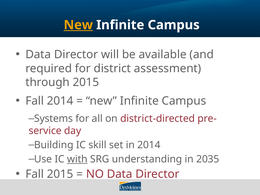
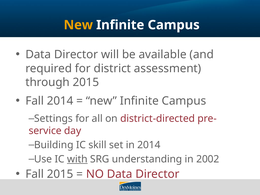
New underline: present -> none (78, 25)
Systems: Systems -> Settings (53, 119)
2035: 2035 -> 2002 (208, 159)
